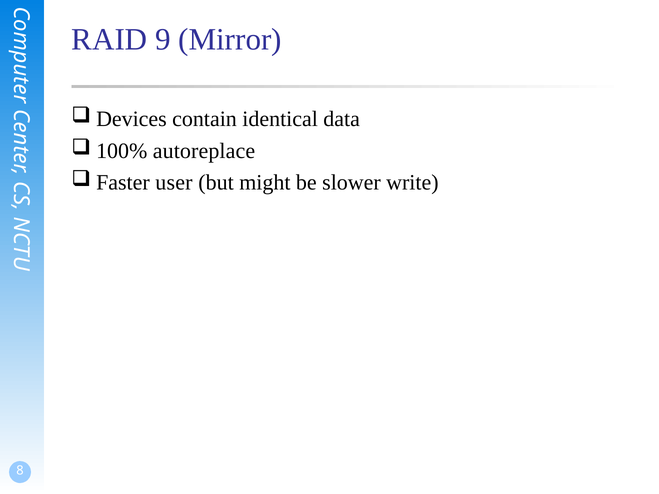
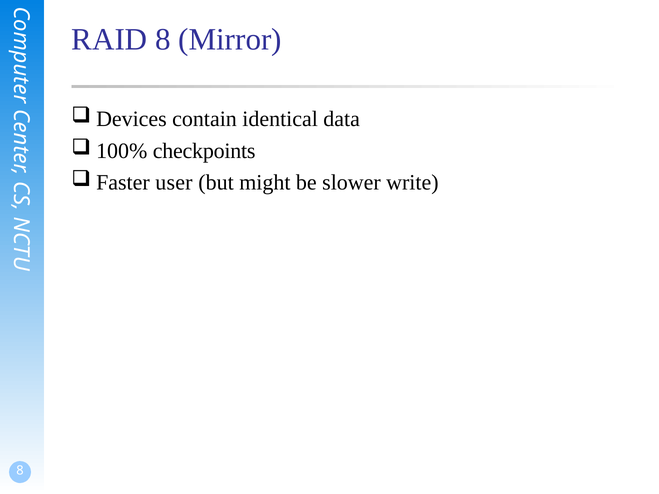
RAID 9: 9 -> 8 (163, 40)
autoreplace: autoreplace -> checkpoints (204, 151)
